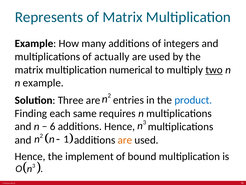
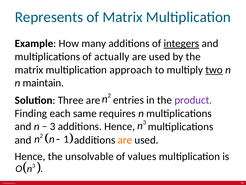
integers underline: none -> present (181, 43)
numerical: numerical -> approach (131, 70)
n example: example -> maintain (43, 83)
product colour: blue -> purple (193, 100)
6: 6 -> 3 (53, 126)
implement: implement -> unsolvable (89, 156)
bound: bound -> values (142, 156)
